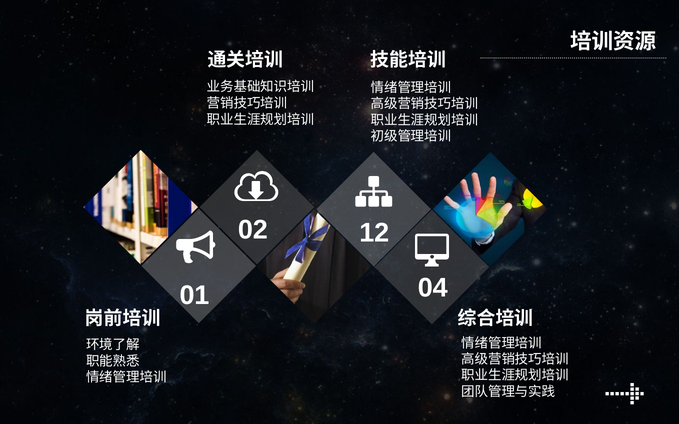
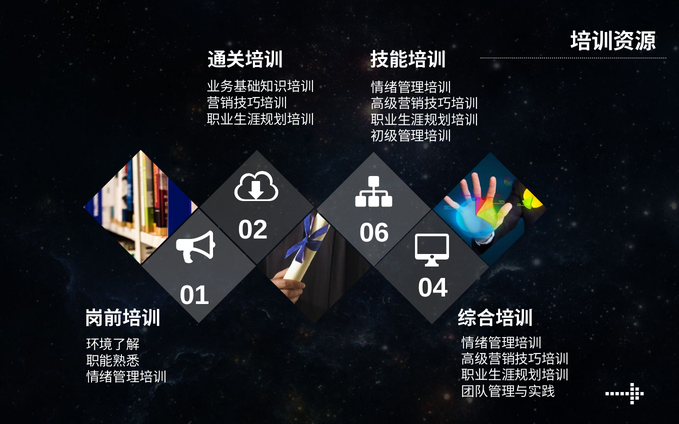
12: 12 -> 06 (374, 233)
